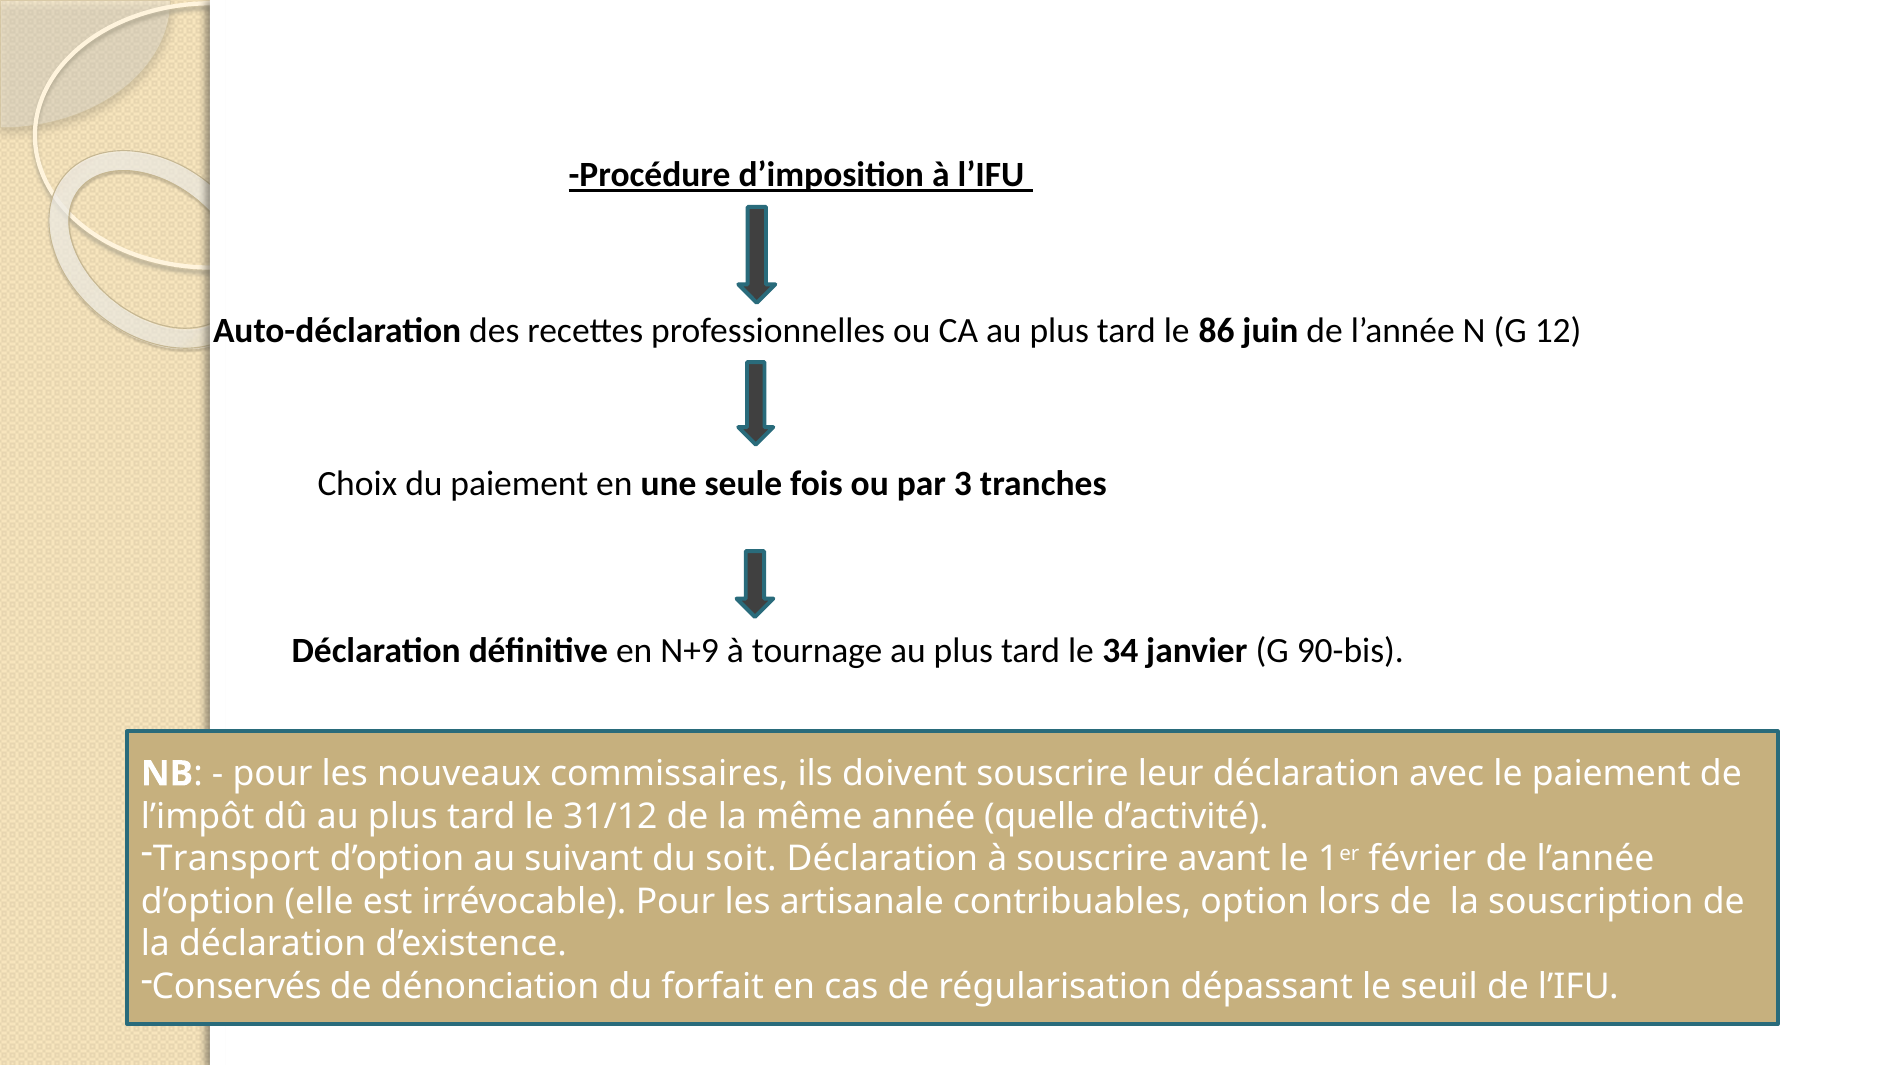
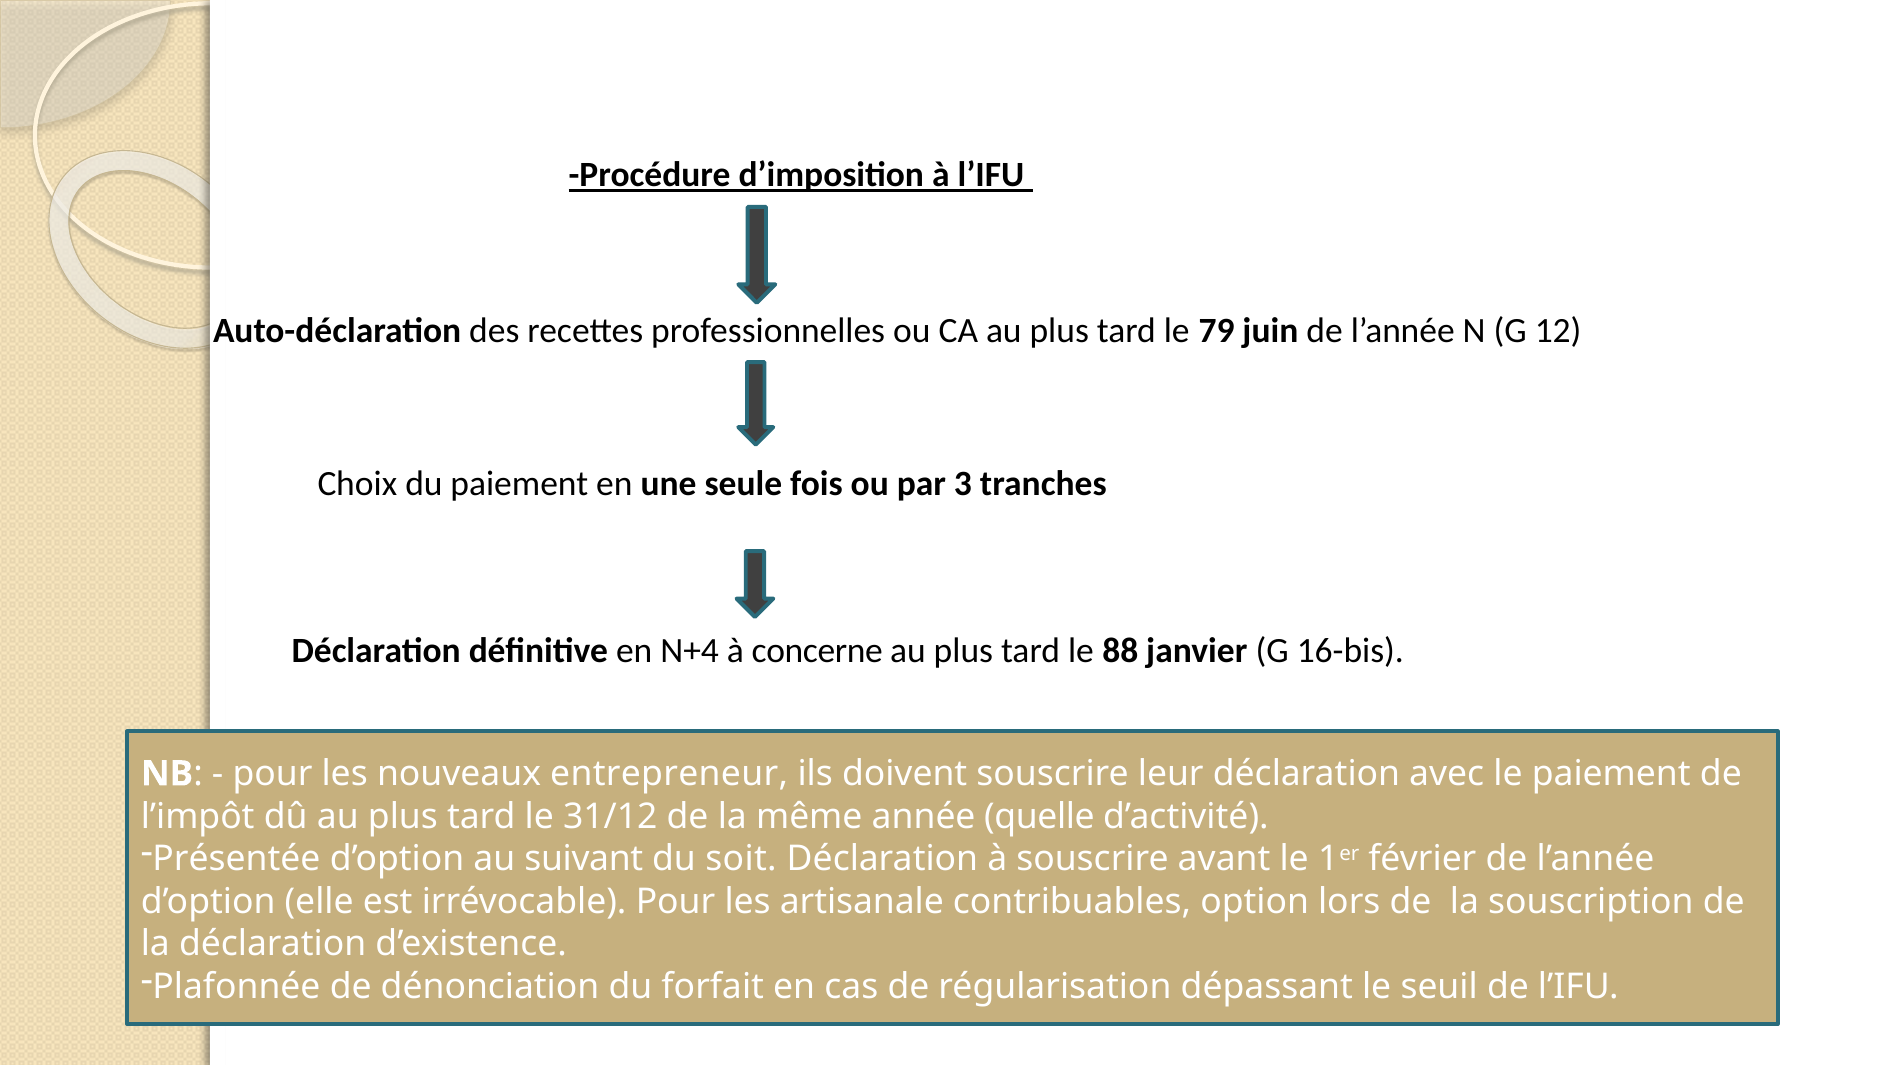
86: 86 -> 79 (1217, 331)
N+9: N+9 -> N+4 (690, 651)
tournage: tournage -> concerne (817, 651)
34: 34 -> 88 (1120, 651)
90-bis: 90-bis -> 16-bis (1350, 651)
commissaires: commissaires -> entrepreneur (669, 774)
Transport: Transport -> Présentée (236, 859)
Conservés: Conservés -> Plafonnée (236, 987)
